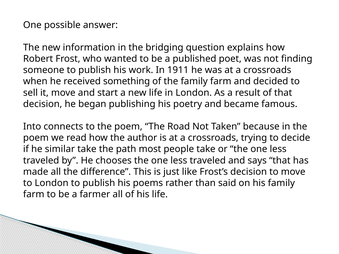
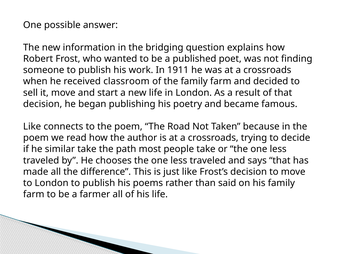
something: something -> classroom (126, 81)
Into: Into -> Like (32, 127)
